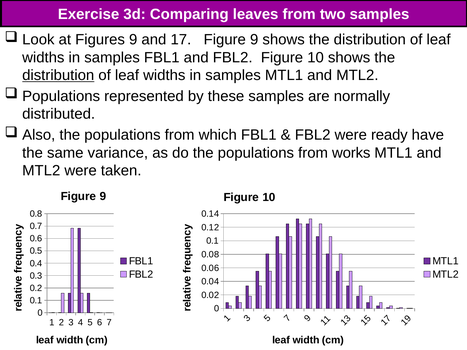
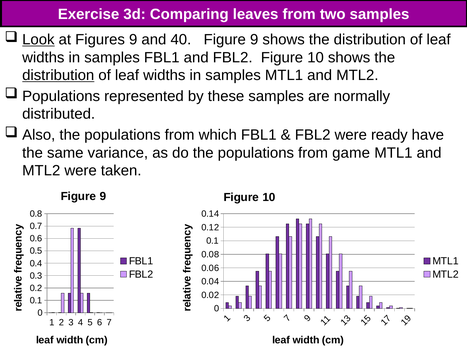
Look underline: none -> present (38, 40)
17: 17 -> 40 (181, 40)
works: works -> game (351, 153)
